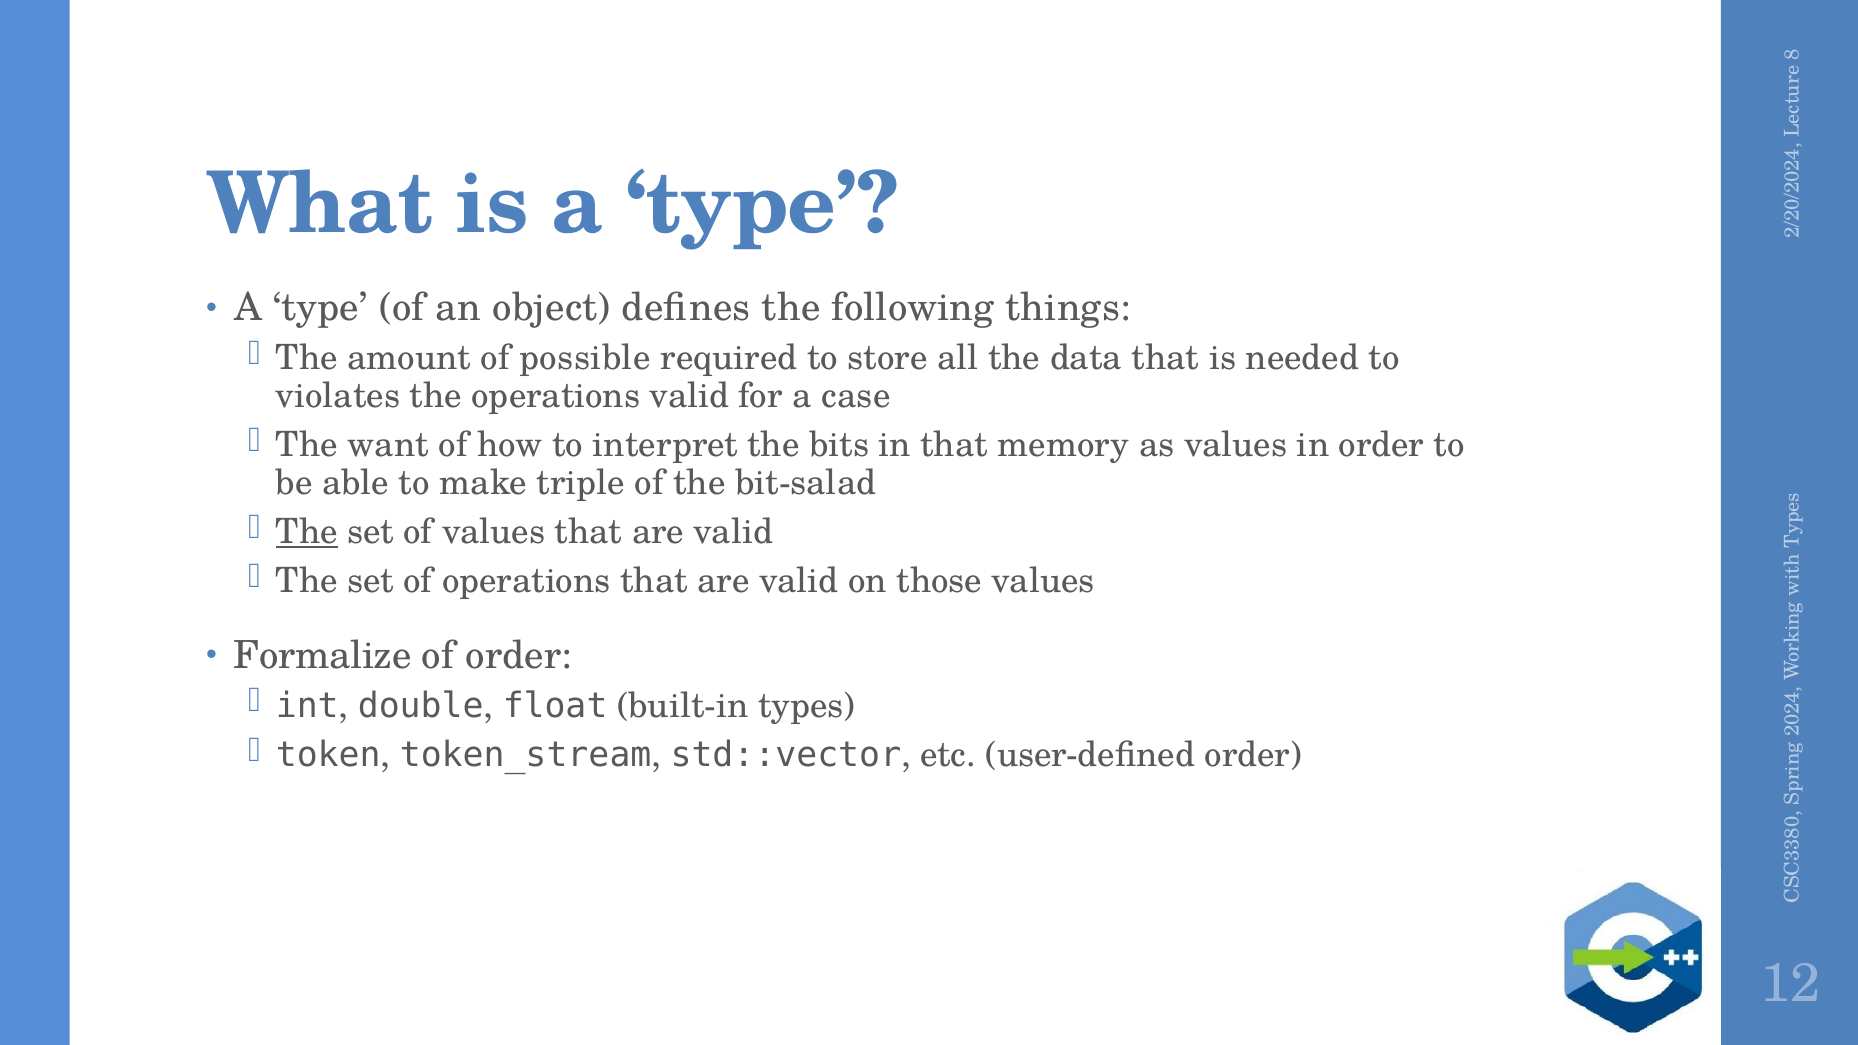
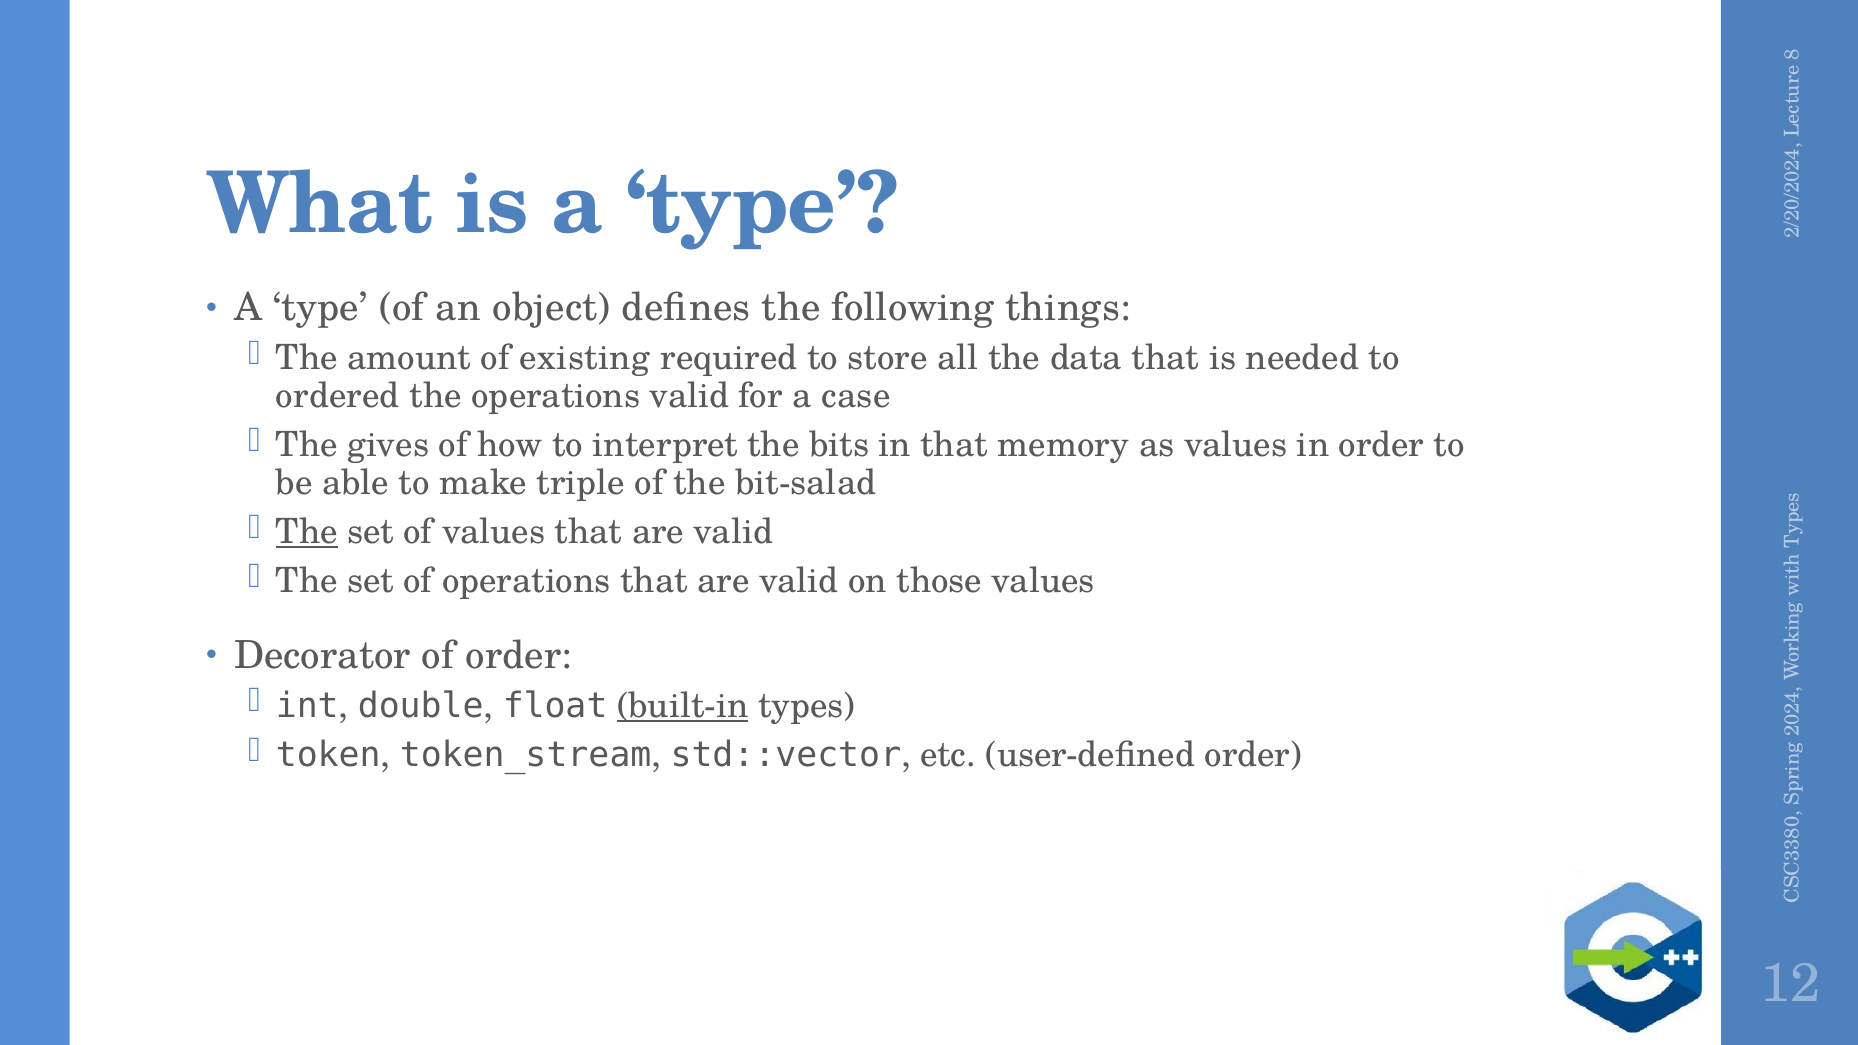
possible: possible -> existing (585, 358)
violates: violates -> ordered (338, 396)
want: want -> gives (388, 445)
Formalize: Formalize -> Decorator (322, 656)
built-in underline: none -> present (683, 706)
